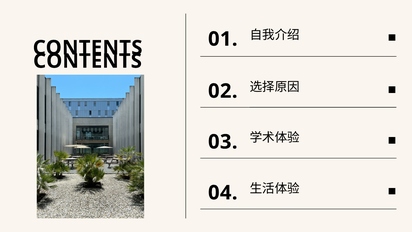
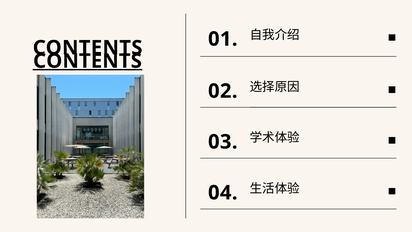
CONTENTS underline: none -> present (88, 61)
